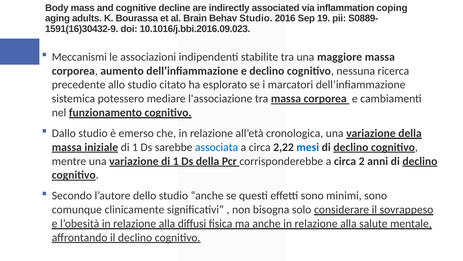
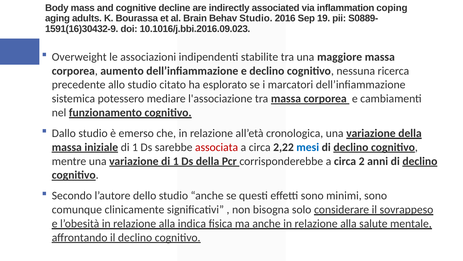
Meccanismi: Meccanismi -> Overweight (79, 57)
associata colour: blue -> red (217, 147)
diffusi: diffusi -> indica (192, 223)
